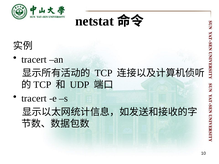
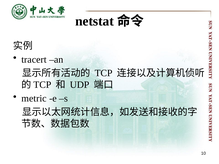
tracert: tracert -> metric (34, 99)
